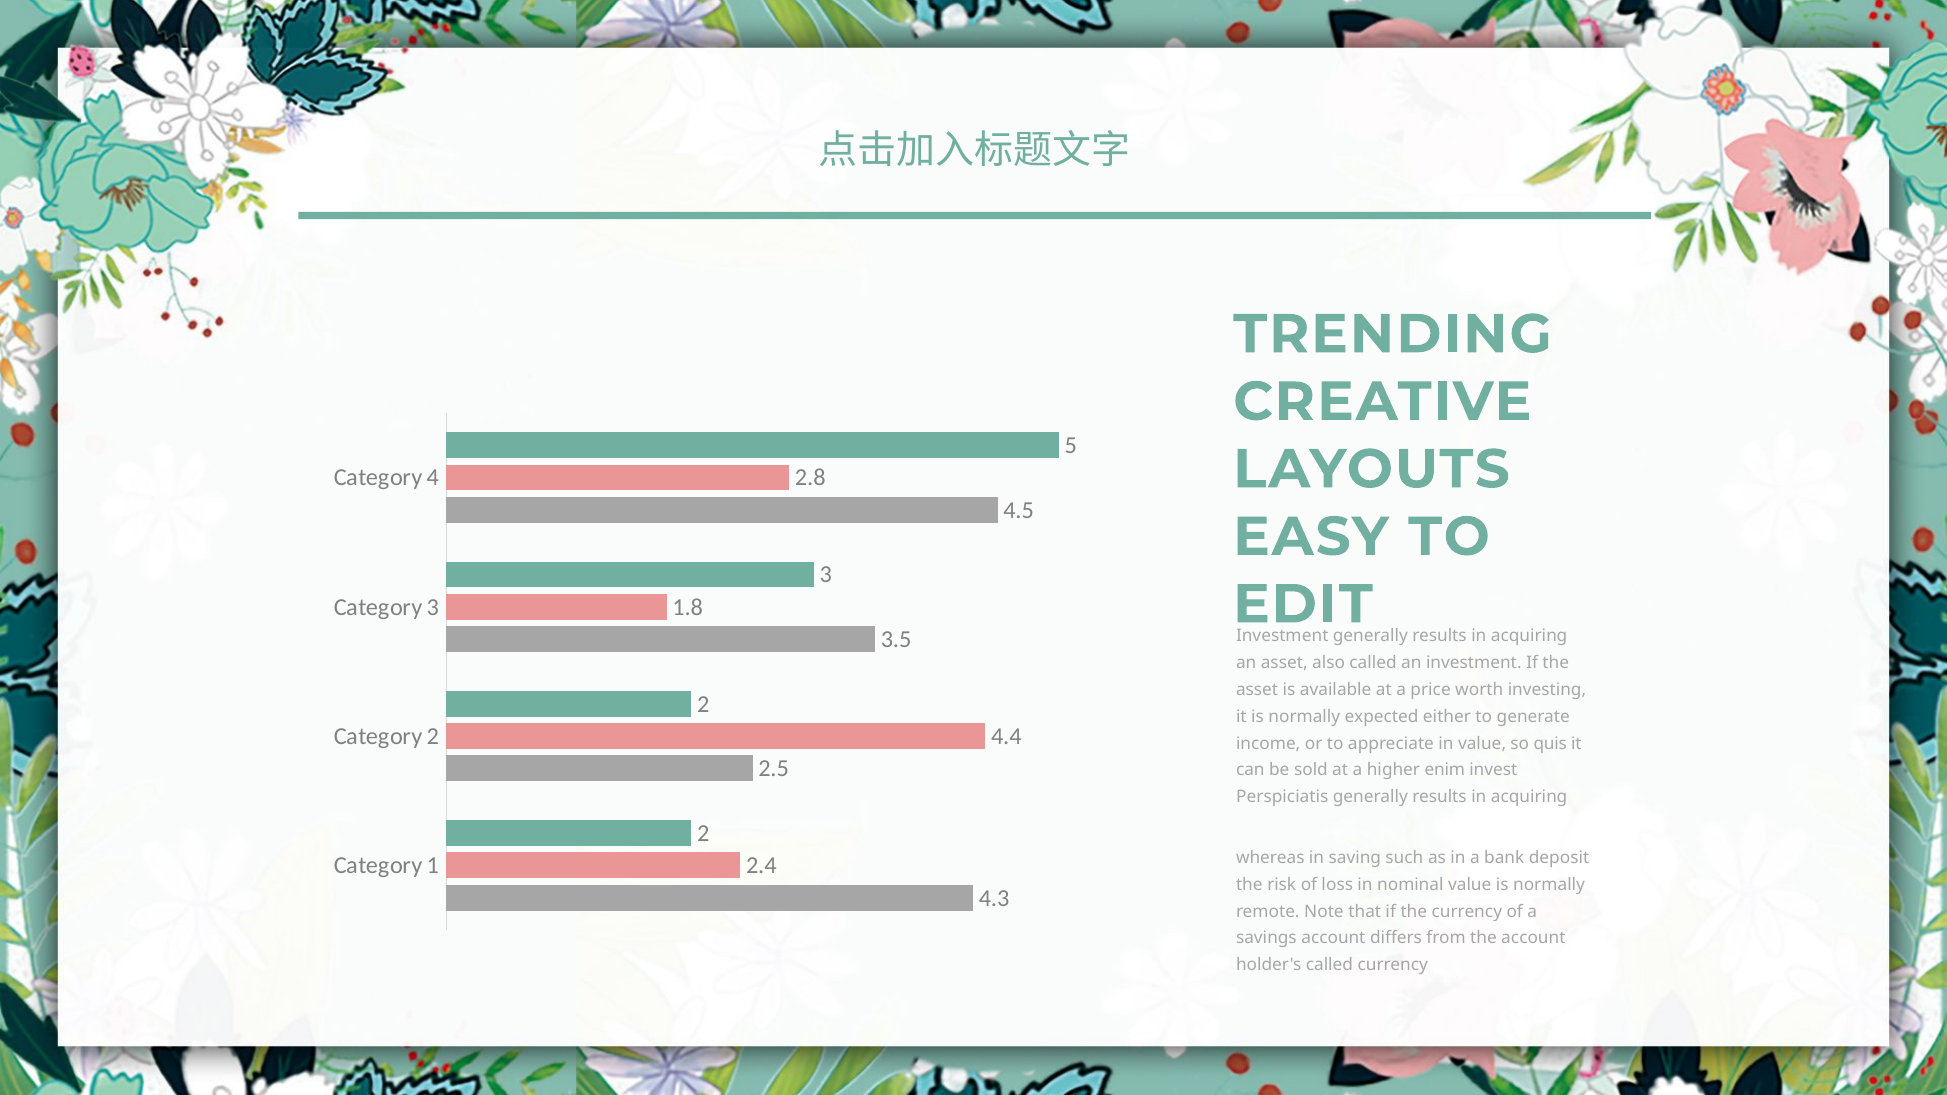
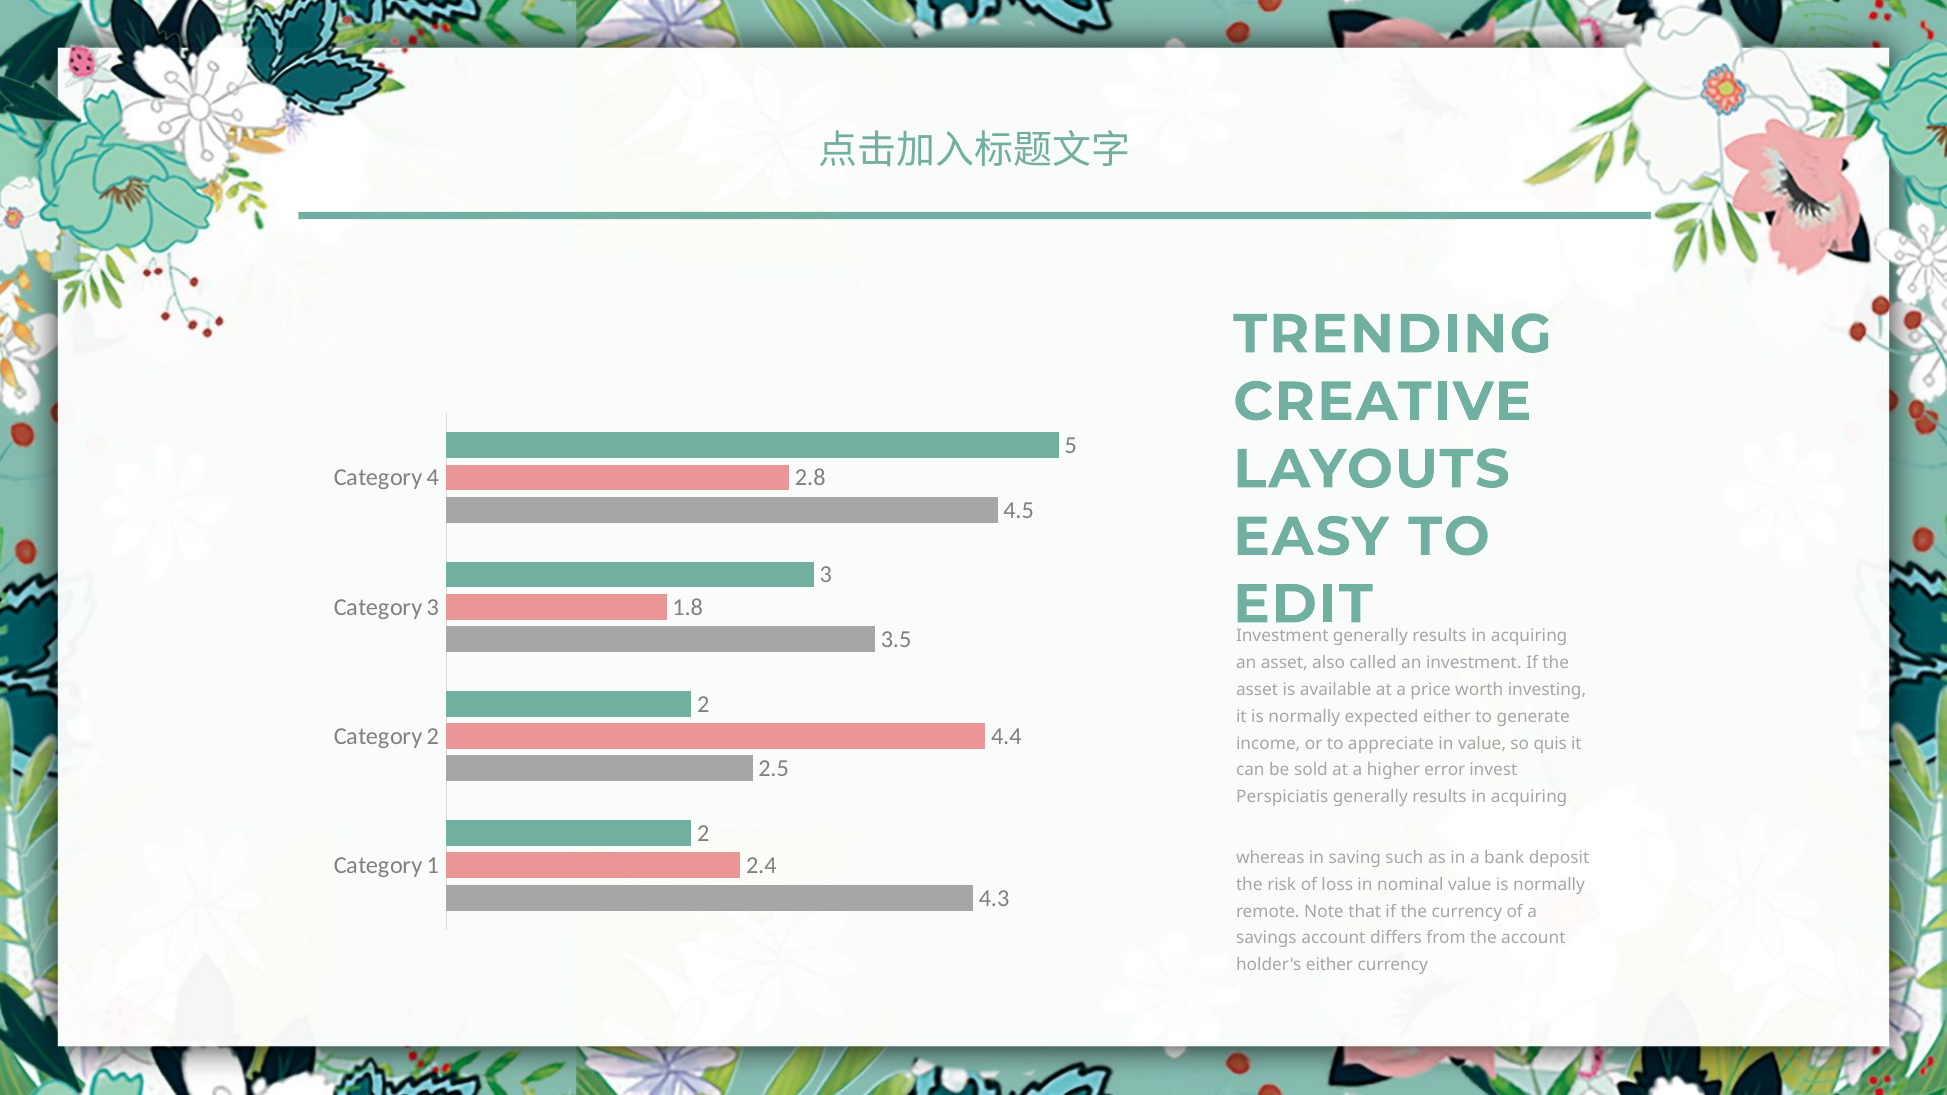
enim: enim -> error (1445, 771)
holder's called: called -> either (1330, 966)
